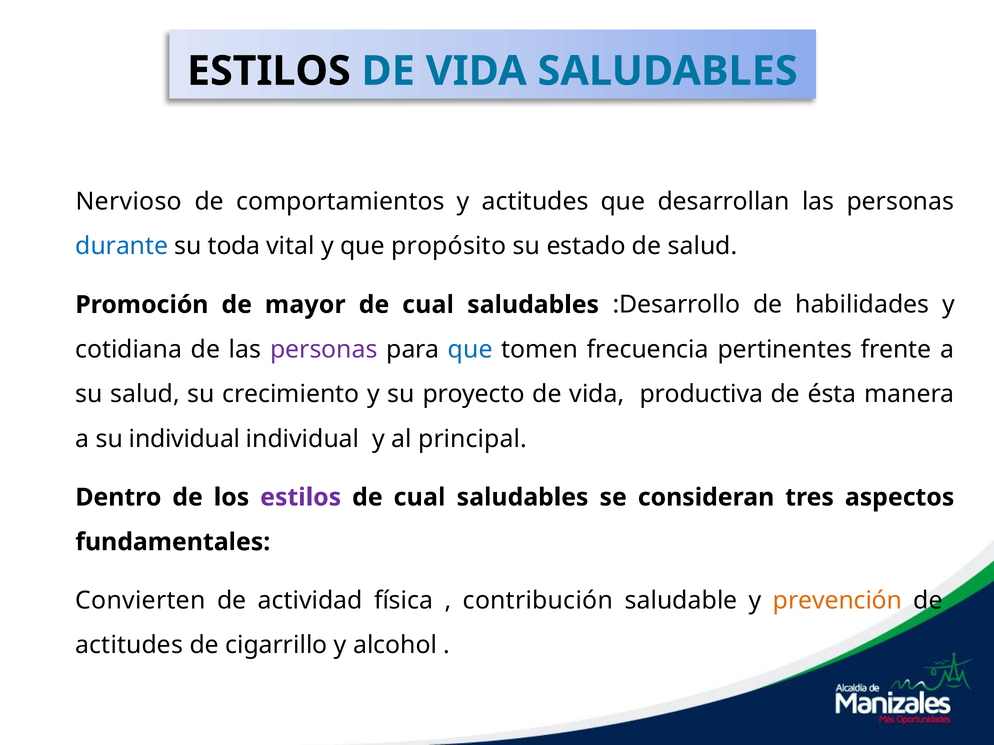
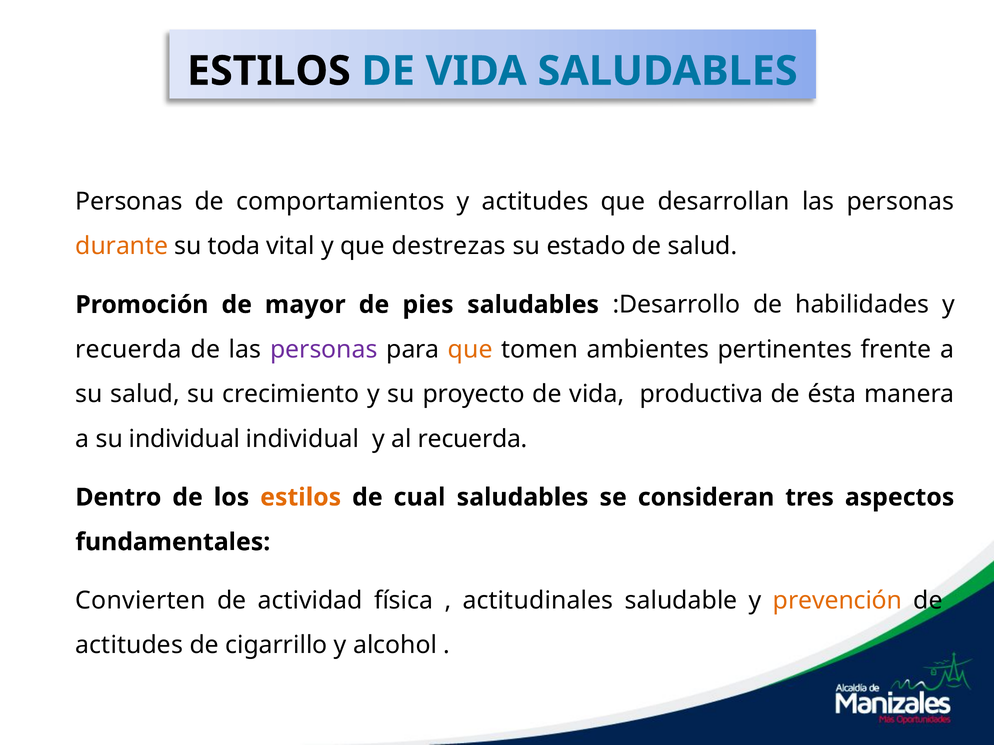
Nervioso: Nervioso -> Personas (129, 202)
durante colour: blue -> orange (122, 246)
propósito: propósito -> destrezas (449, 246)
cual: cual -> pies (428, 305)
cotidiana: cotidiana -> recuerda (129, 350)
que colour: blue -> orange (470, 350)
frecuencia: frecuencia -> ambientes (648, 350)
al principal: principal -> recuerda (473, 439)
estilos colour: purple -> orange (301, 498)
contribución: contribución -> actitudinales (538, 601)
